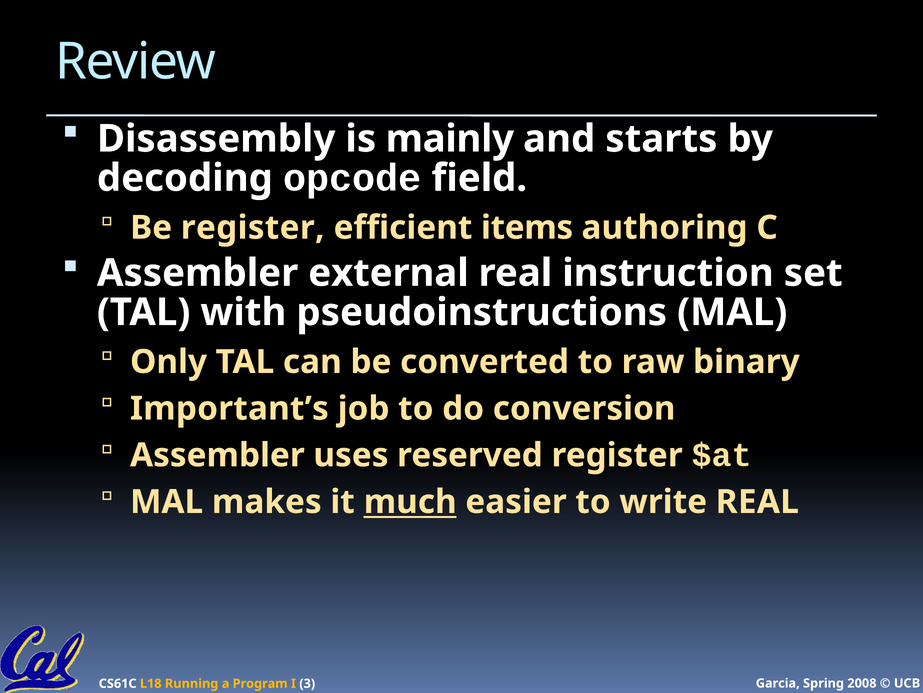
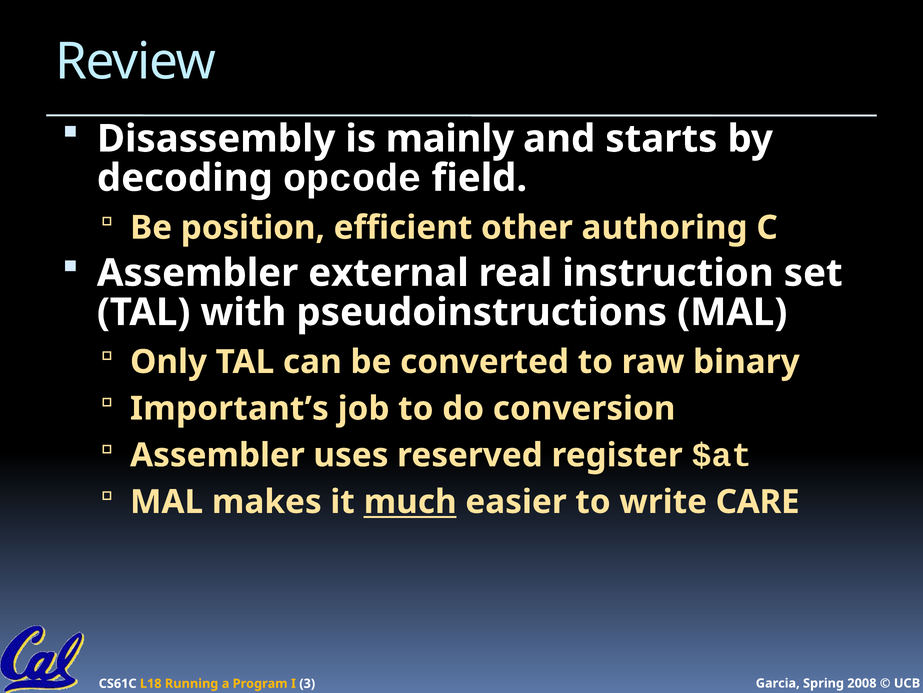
Be register: register -> position (253, 227)
items: items -> other (527, 227)
write REAL: REAL -> CARE (758, 501)
